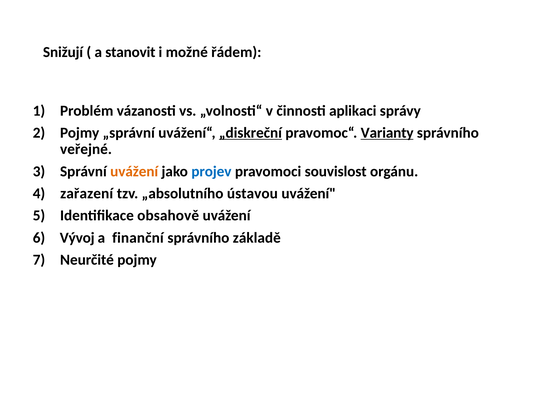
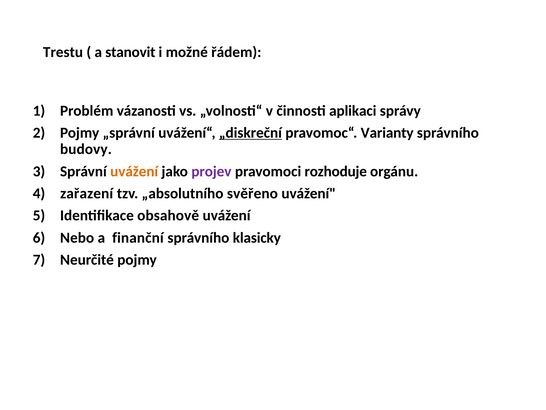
Snižují: Snižují -> Trestu (63, 52)
Varianty underline: present -> none (387, 133)
veřejné: veřejné -> budovy (86, 149)
projev colour: blue -> purple (211, 171)
souvislost: souvislost -> rozhoduje (336, 171)
ústavou: ústavou -> svěřeno (252, 193)
Vývoj: Vývoj -> Nebo (77, 237)
základě: základě -> klasicky (257, 237)
